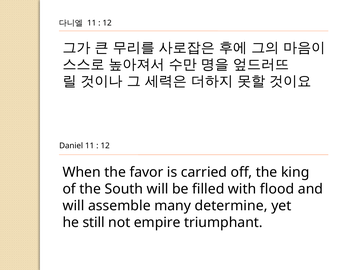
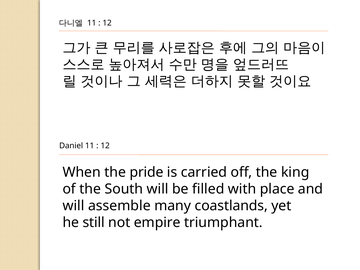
favor: favor -> pride (147, 172)
flood: flood -> place (277, 189)
determine: determine -> coastlands (231, 206)
